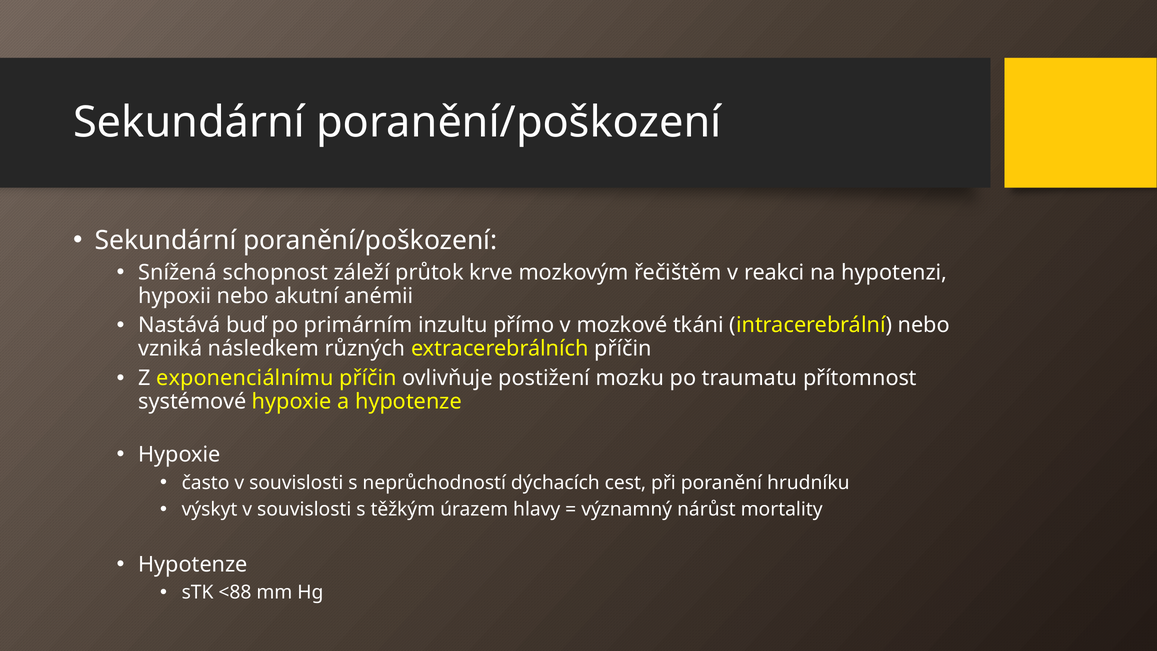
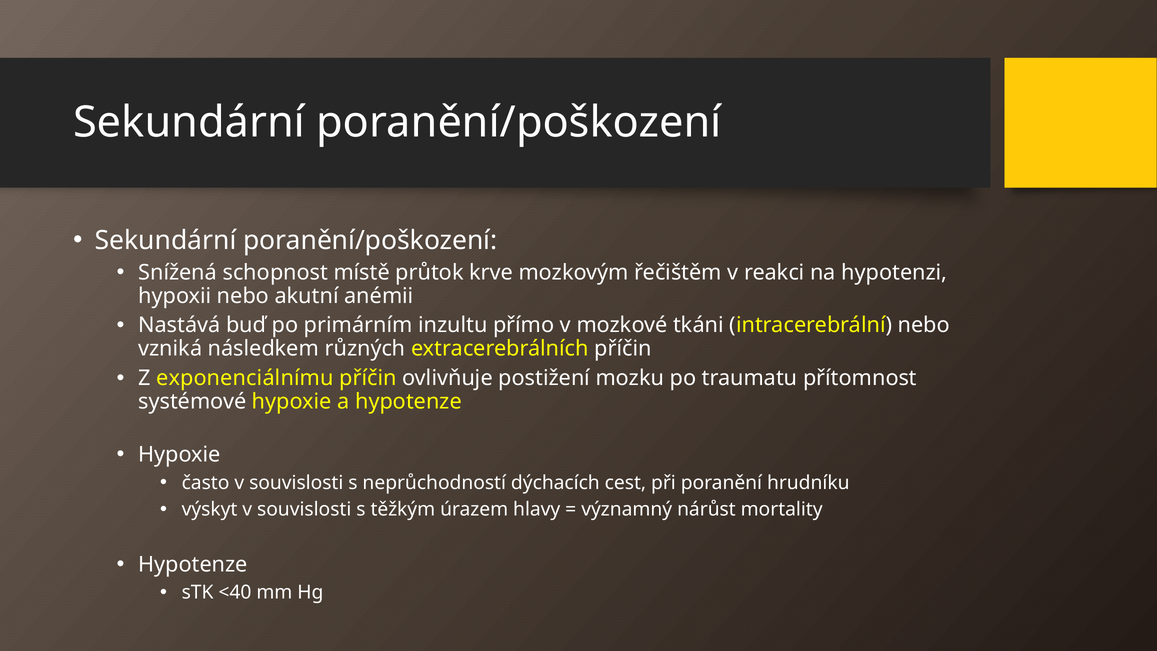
záleží: záleží -> místě (362, 272)
<88: <88 -> <40 (235, 592)
